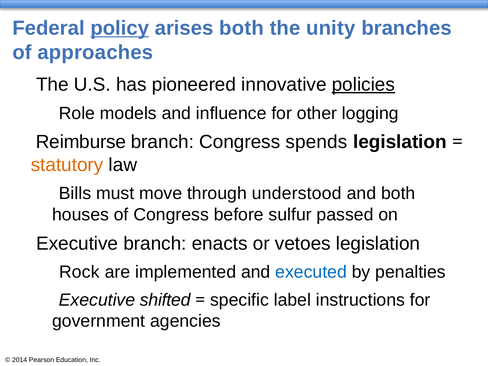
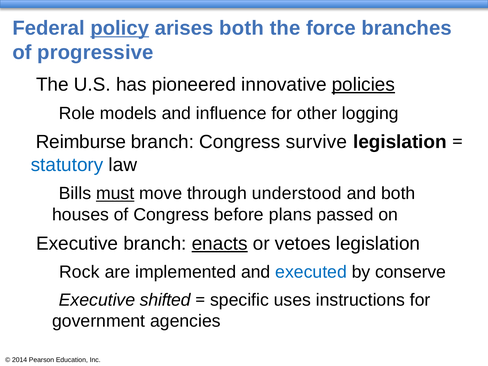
unity: unity -> force (331, 28)
approaches: approaches -> progressive (95, 52)
spends: spends -> survive (316, 142)
statutory colour: orange -> blue (67, 165)
must underline: none -> present (115, 193)
sulfur: sulfur -> plans (290, 215)
enacts underline: none -> present (220, 243)
penalties: penalties -> conserve (411, 272)
label: label -> uses (292, 300)
